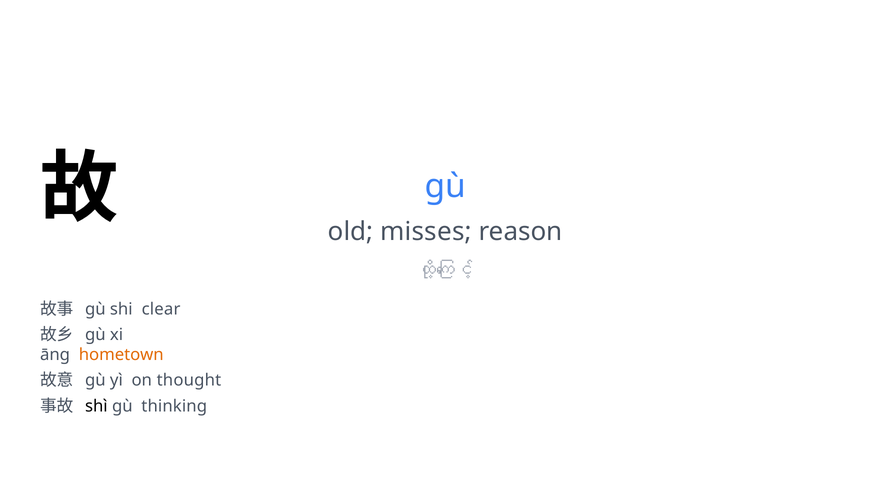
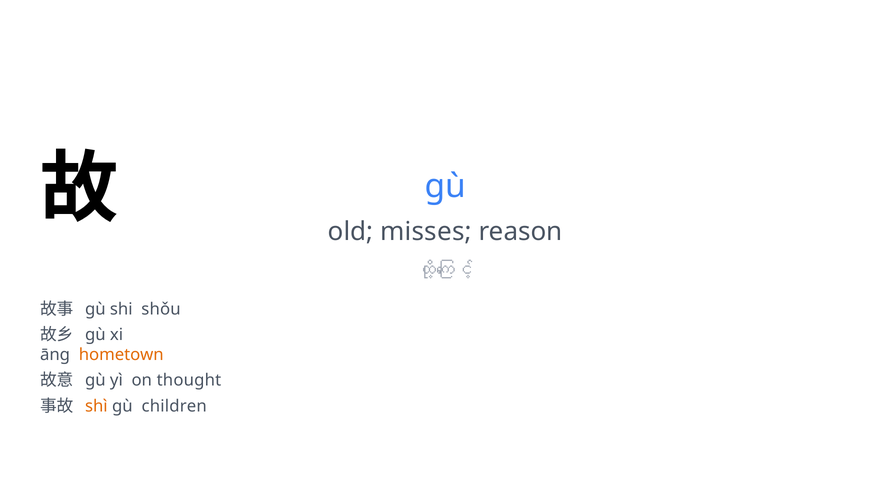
clear: clear -> shǒu (161, 309)
shì colour: black -> orange (96, 406)
thinking: thinking -> children (174, 406)
